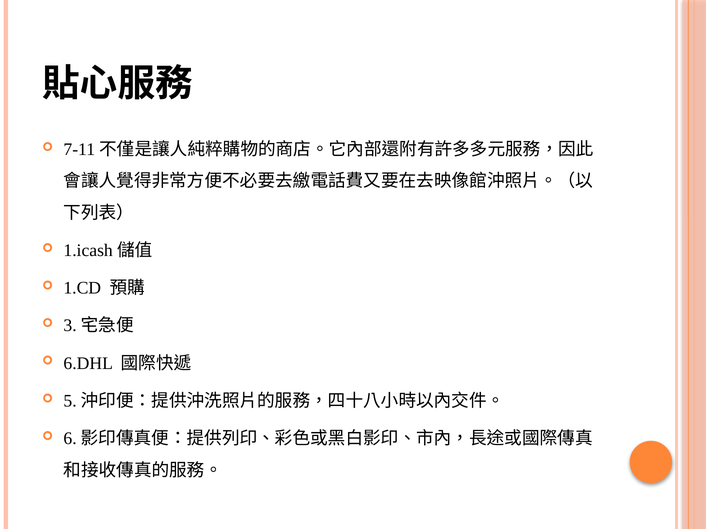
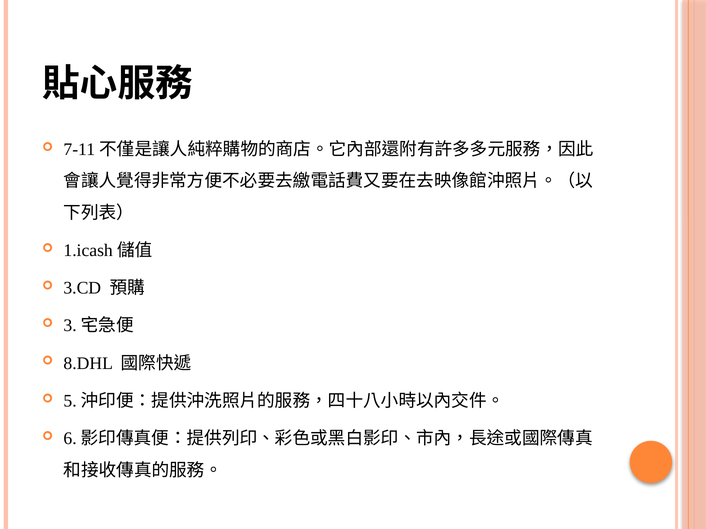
1.CD: 1.CD -> 3.CD (82, 288)
6.DHL: 6.DHL -> 8.DHL (88, 364)
